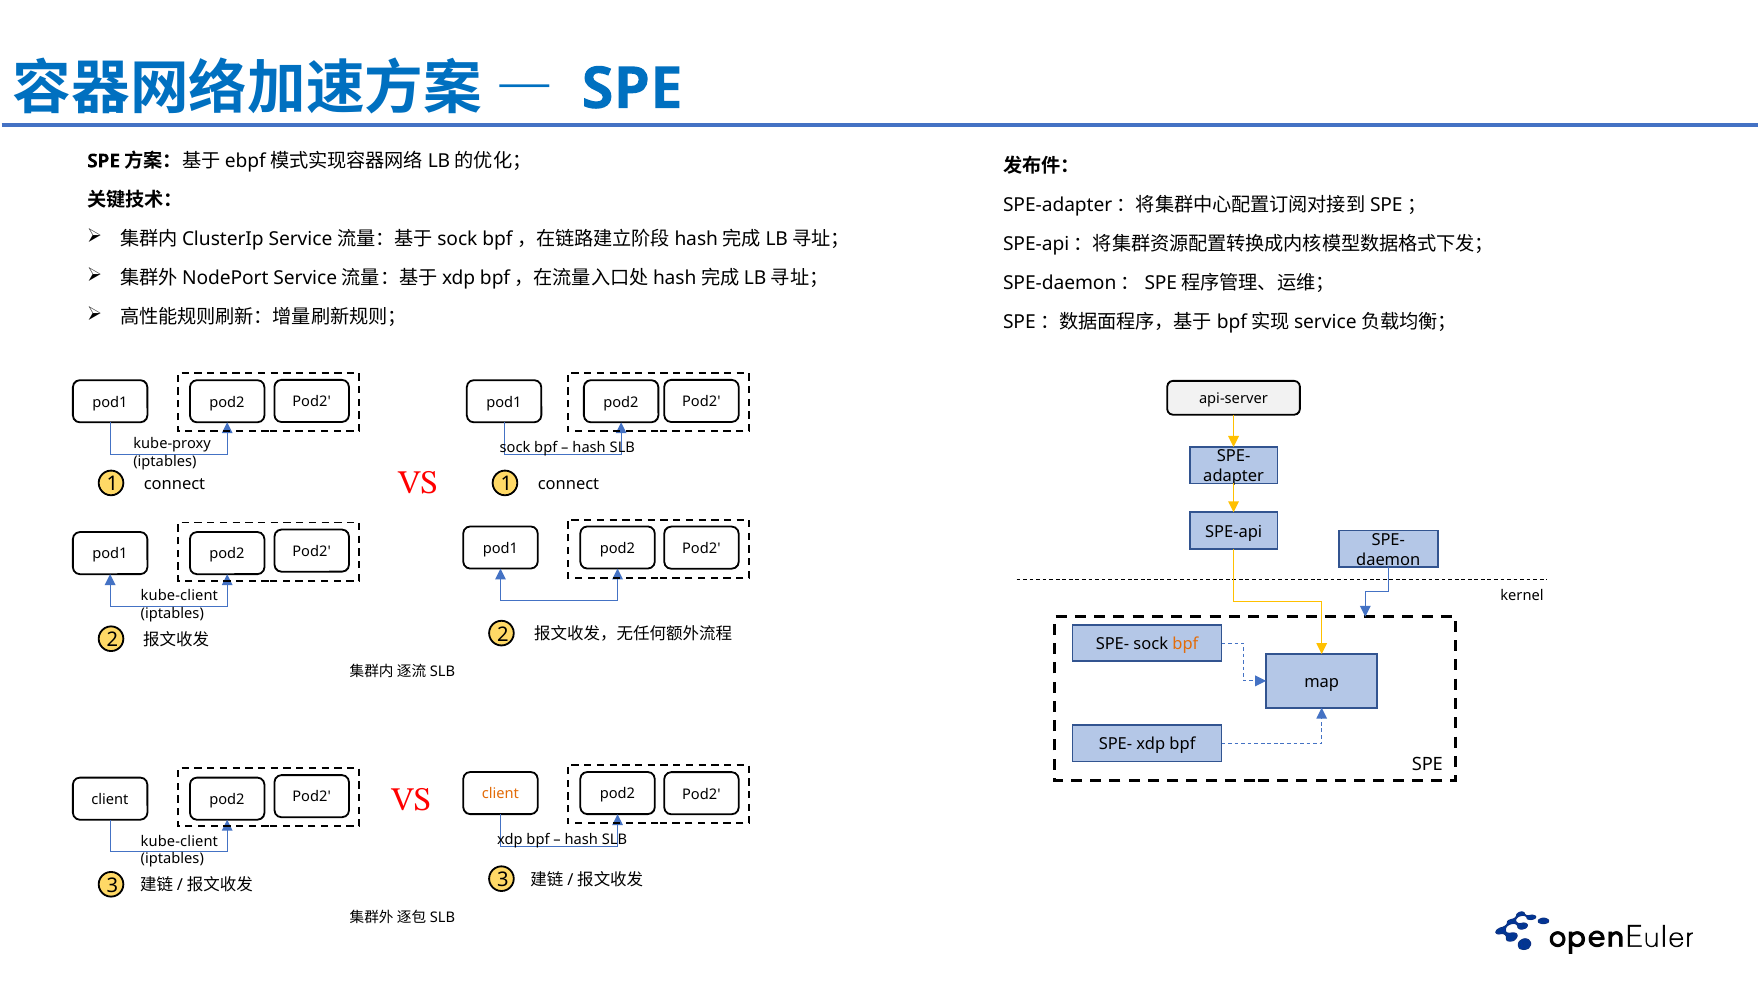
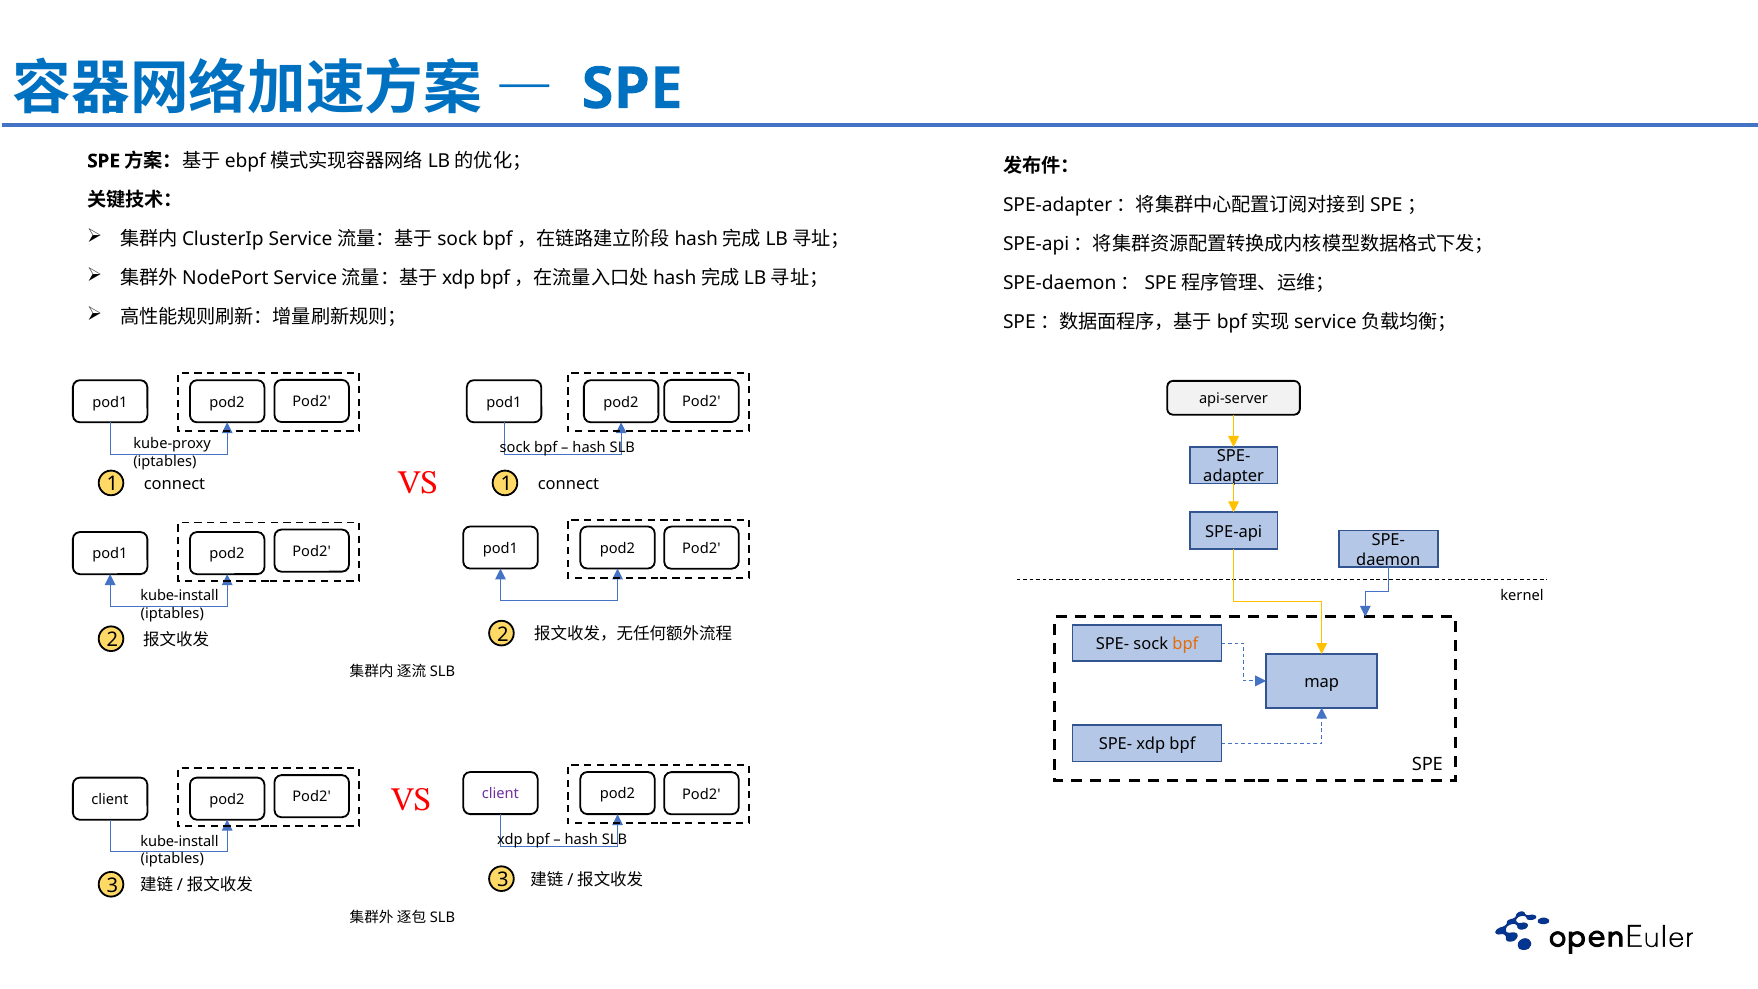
kube-client: kube-client -> kube-install (180, 596)
client colour: orange -> purple (500, 794)
kube-client: kube-client -> kube-install (180, 841)
